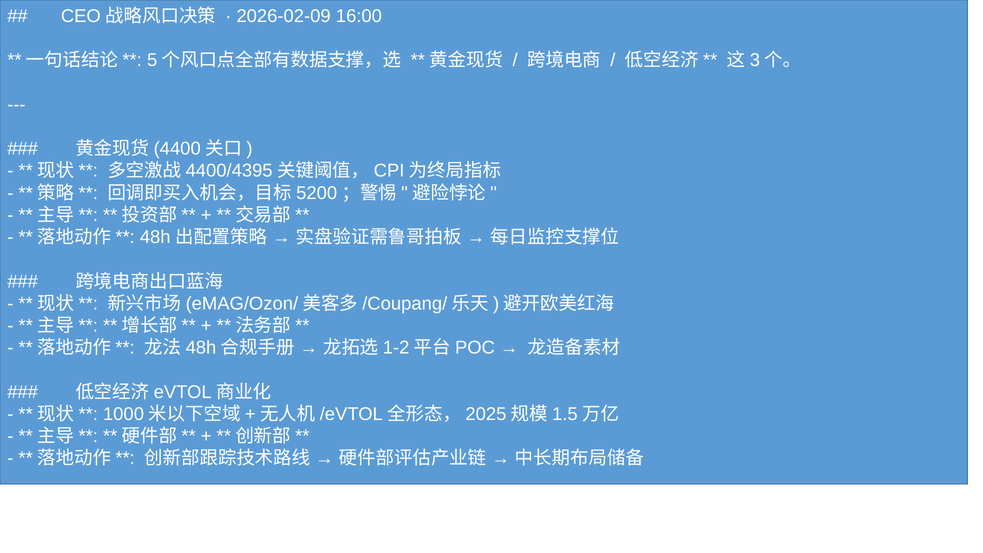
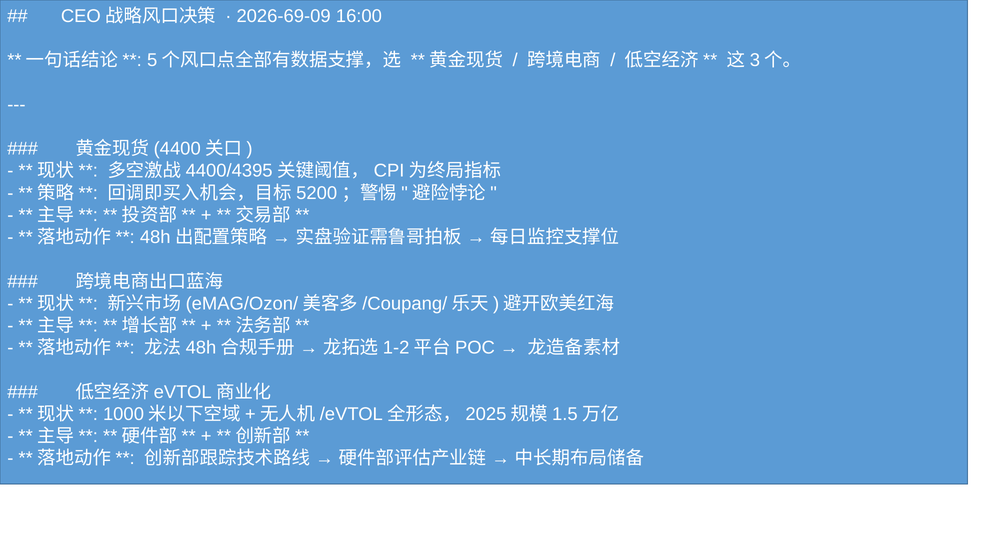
2026-02-09: 2026-02-09 -> 2026-69-09 (284, 16)
